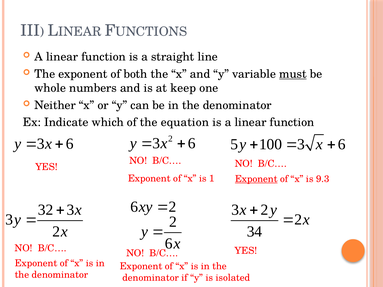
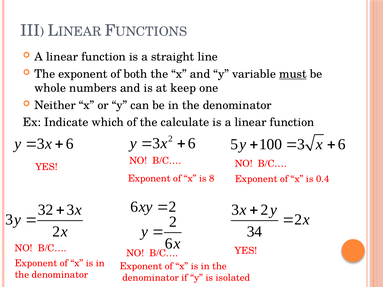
equation: equation -> calculate (185, 122)
1: 1 -> 8 (212, 179)
Exponent underline: present -> none (256, 179)
9.3: 9.3 -> 0.4 (323, 179)
